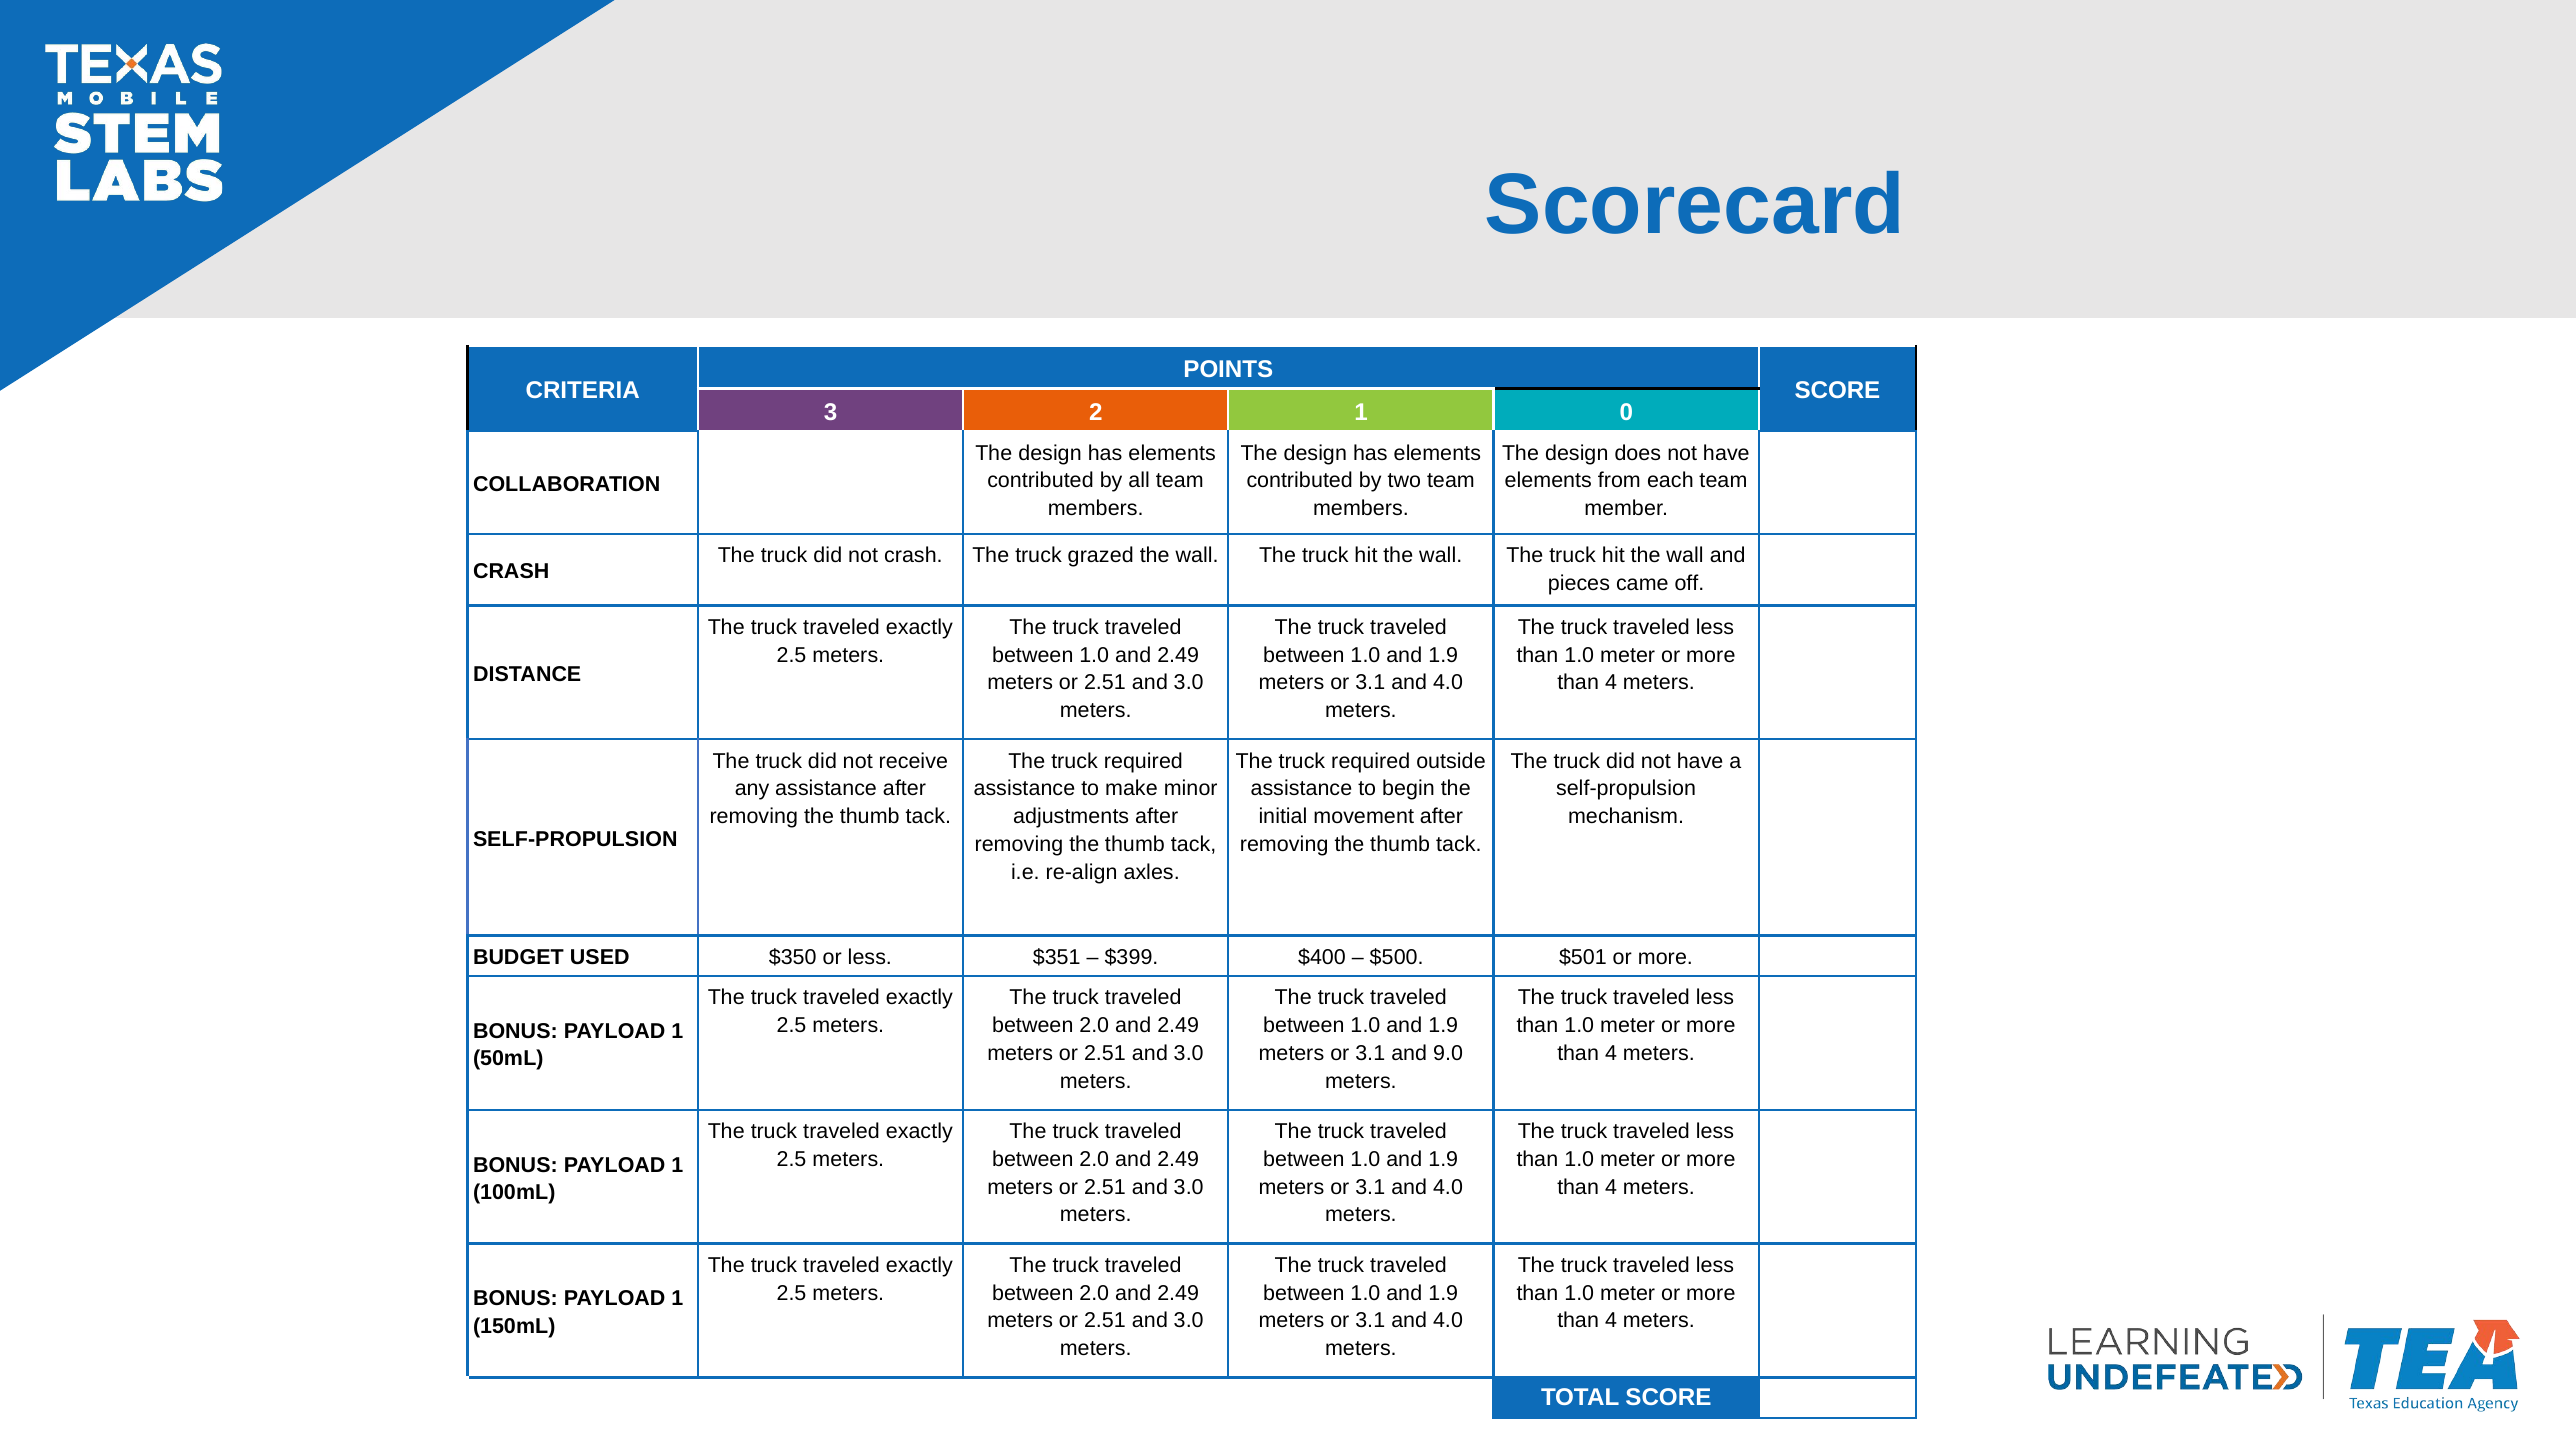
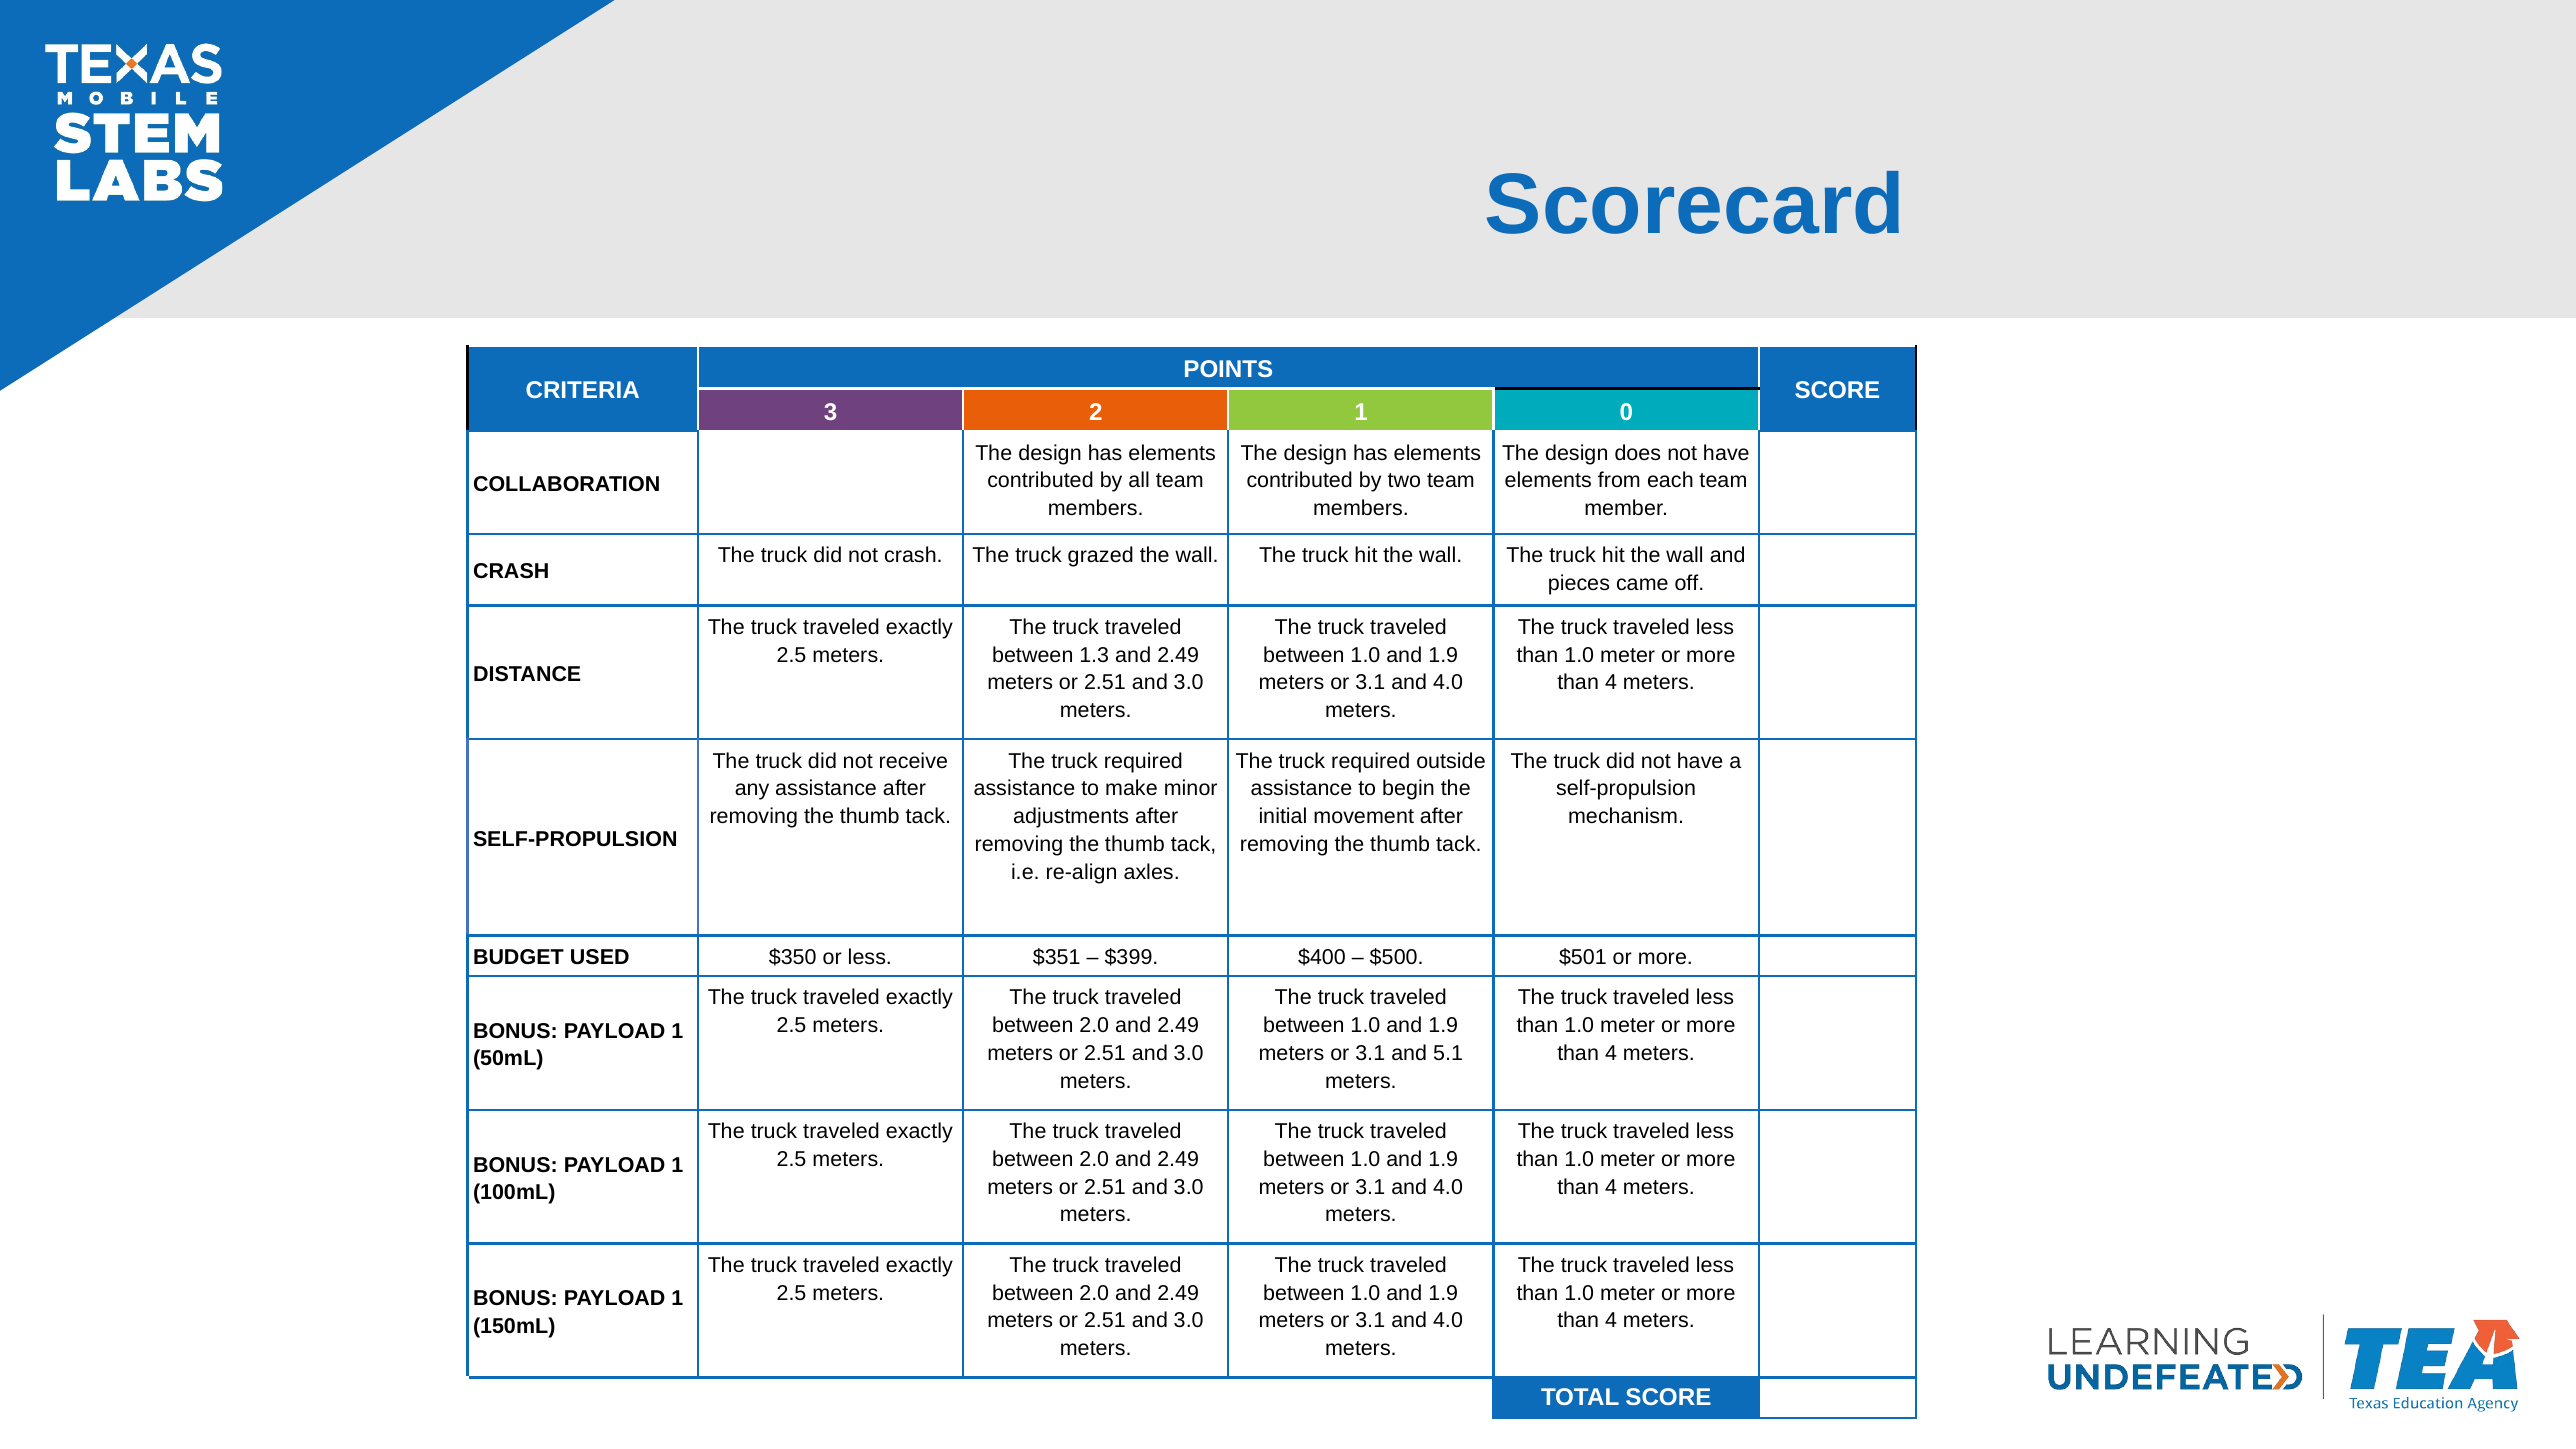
1.0: 1.0 -> 1.3 (1094, 655)
9.0: 9.0 -> 5.1 (1448, 1053)
